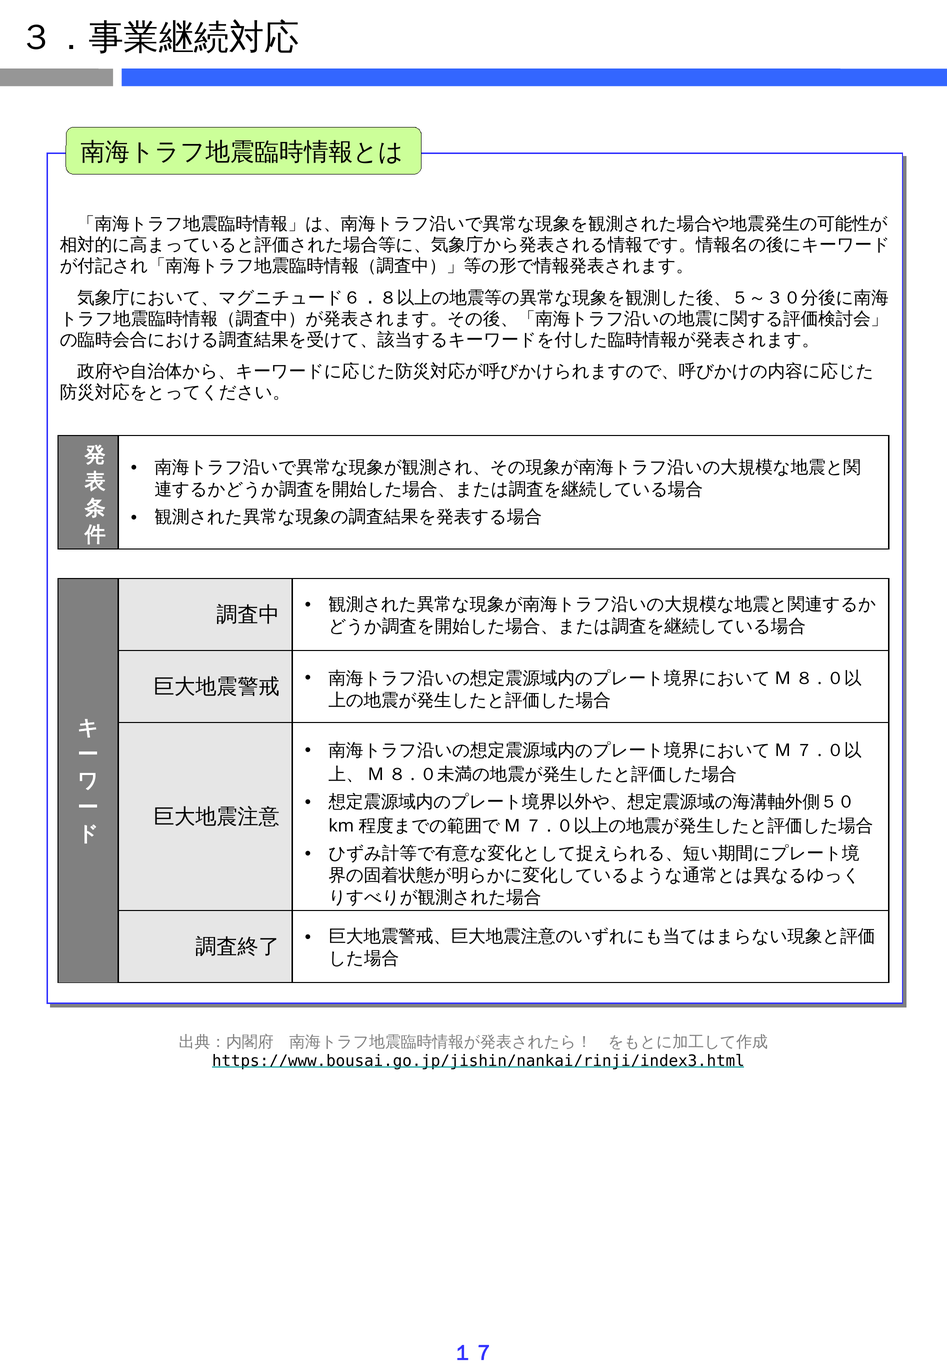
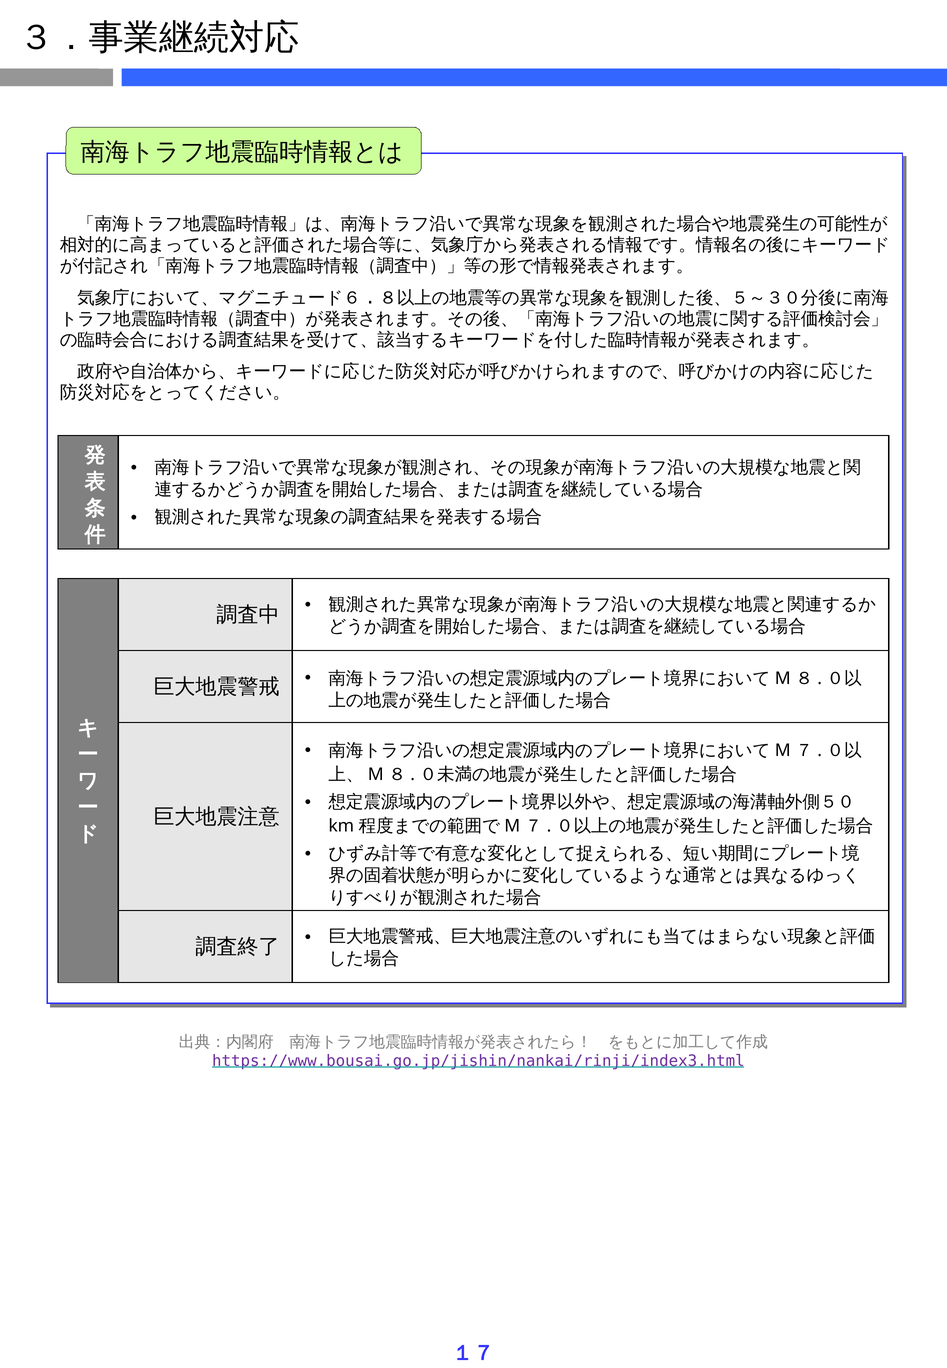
https://www.bousai.go.jp/jishin/nankai/rinji/index3.html colour: black -> purple (478, 1061)
